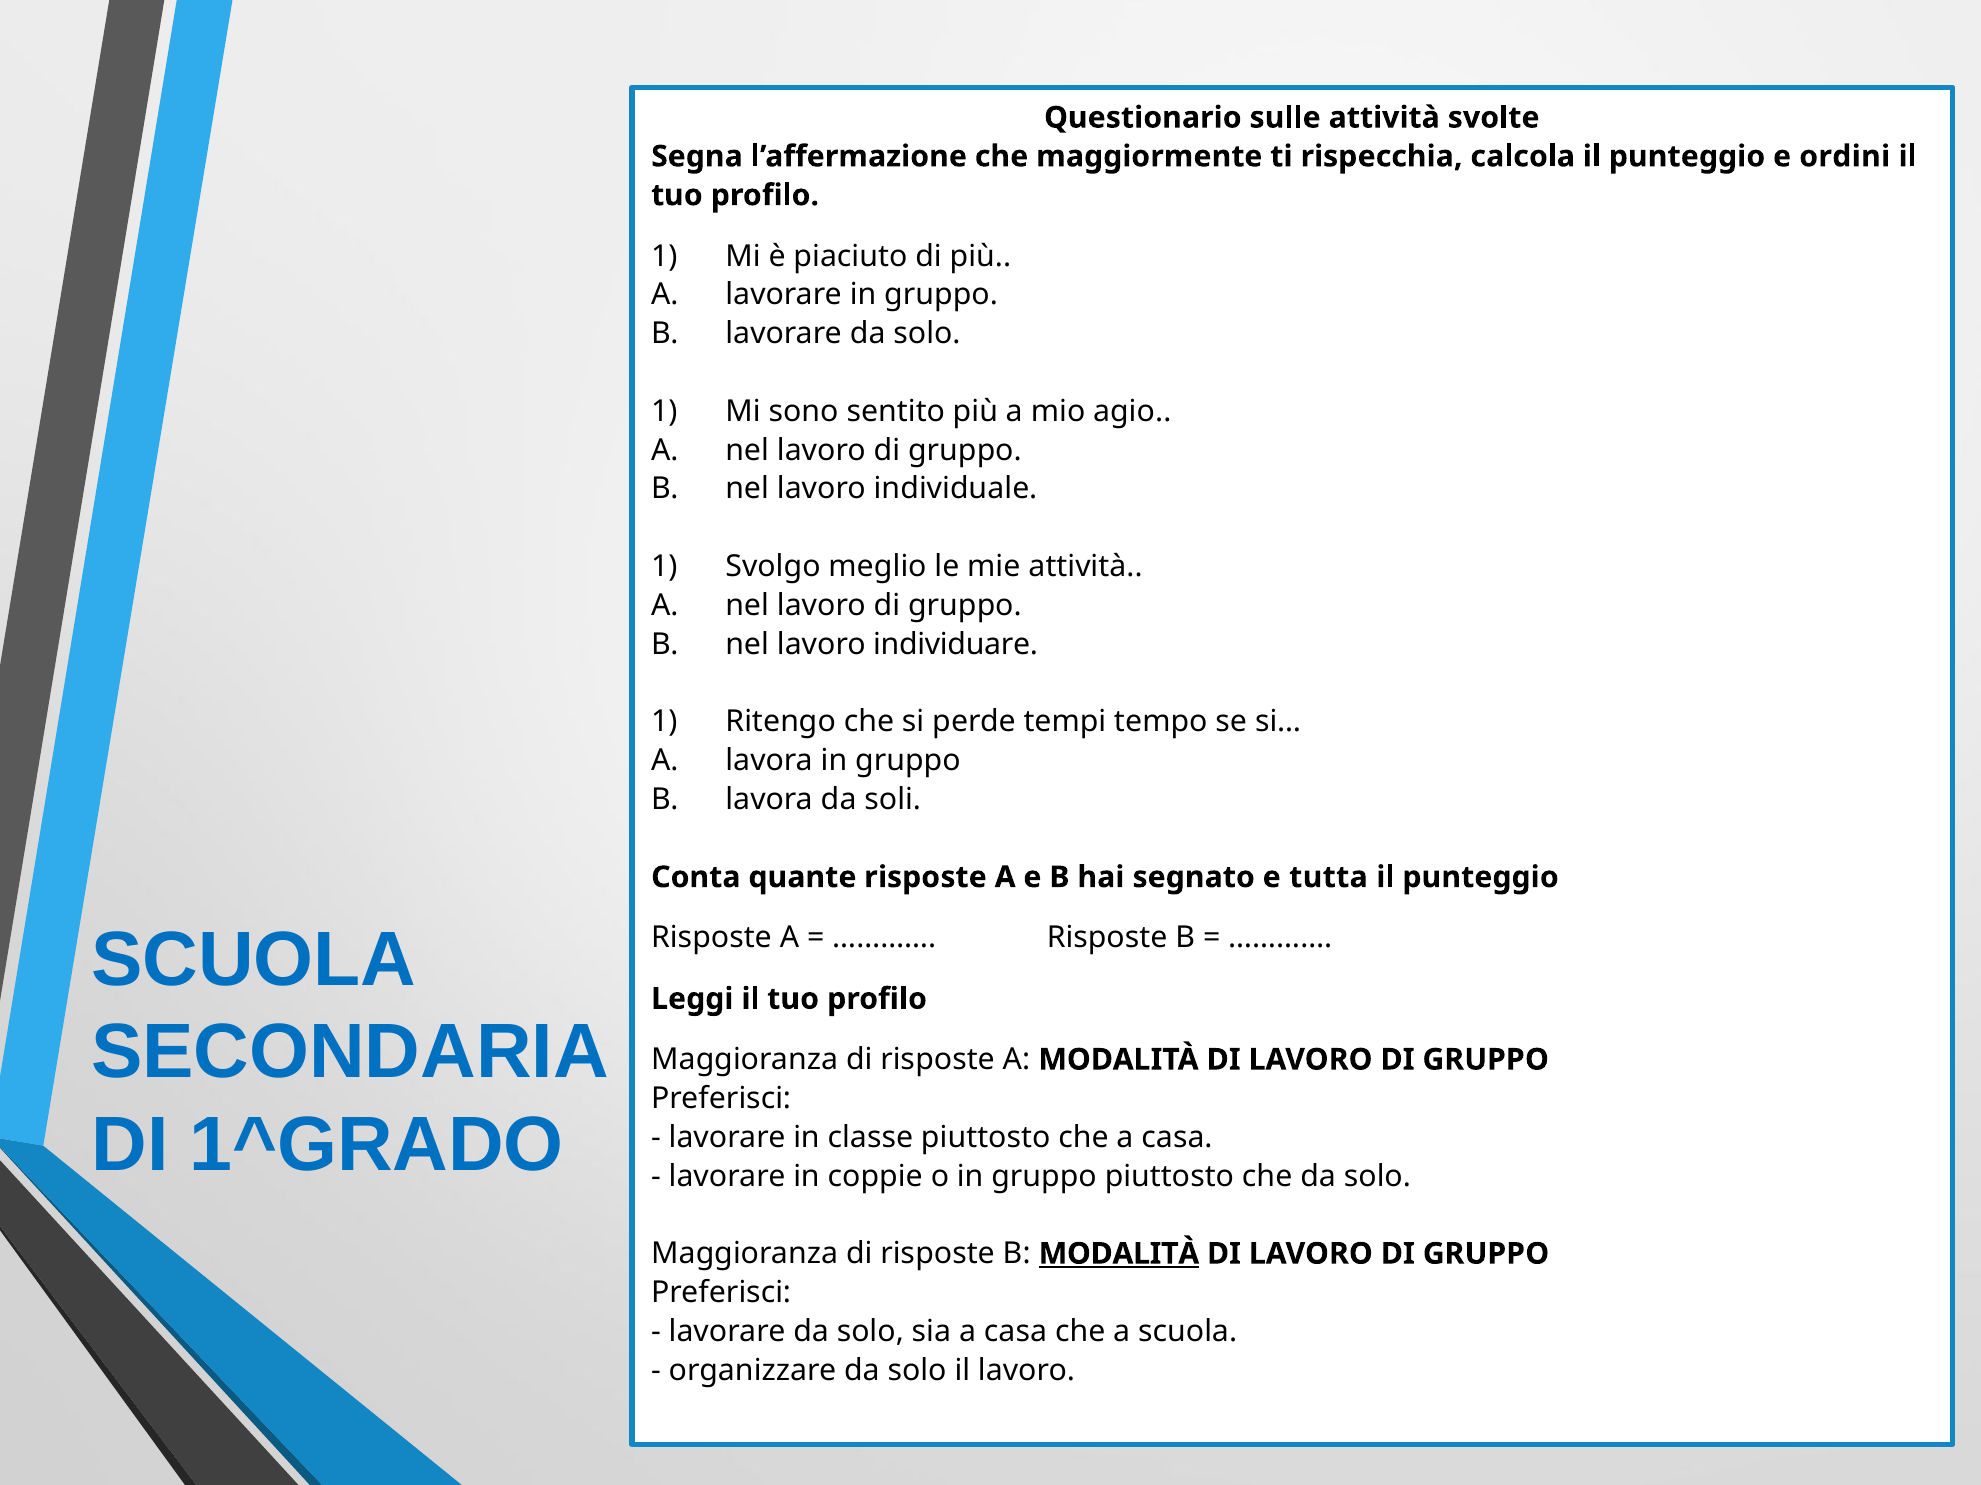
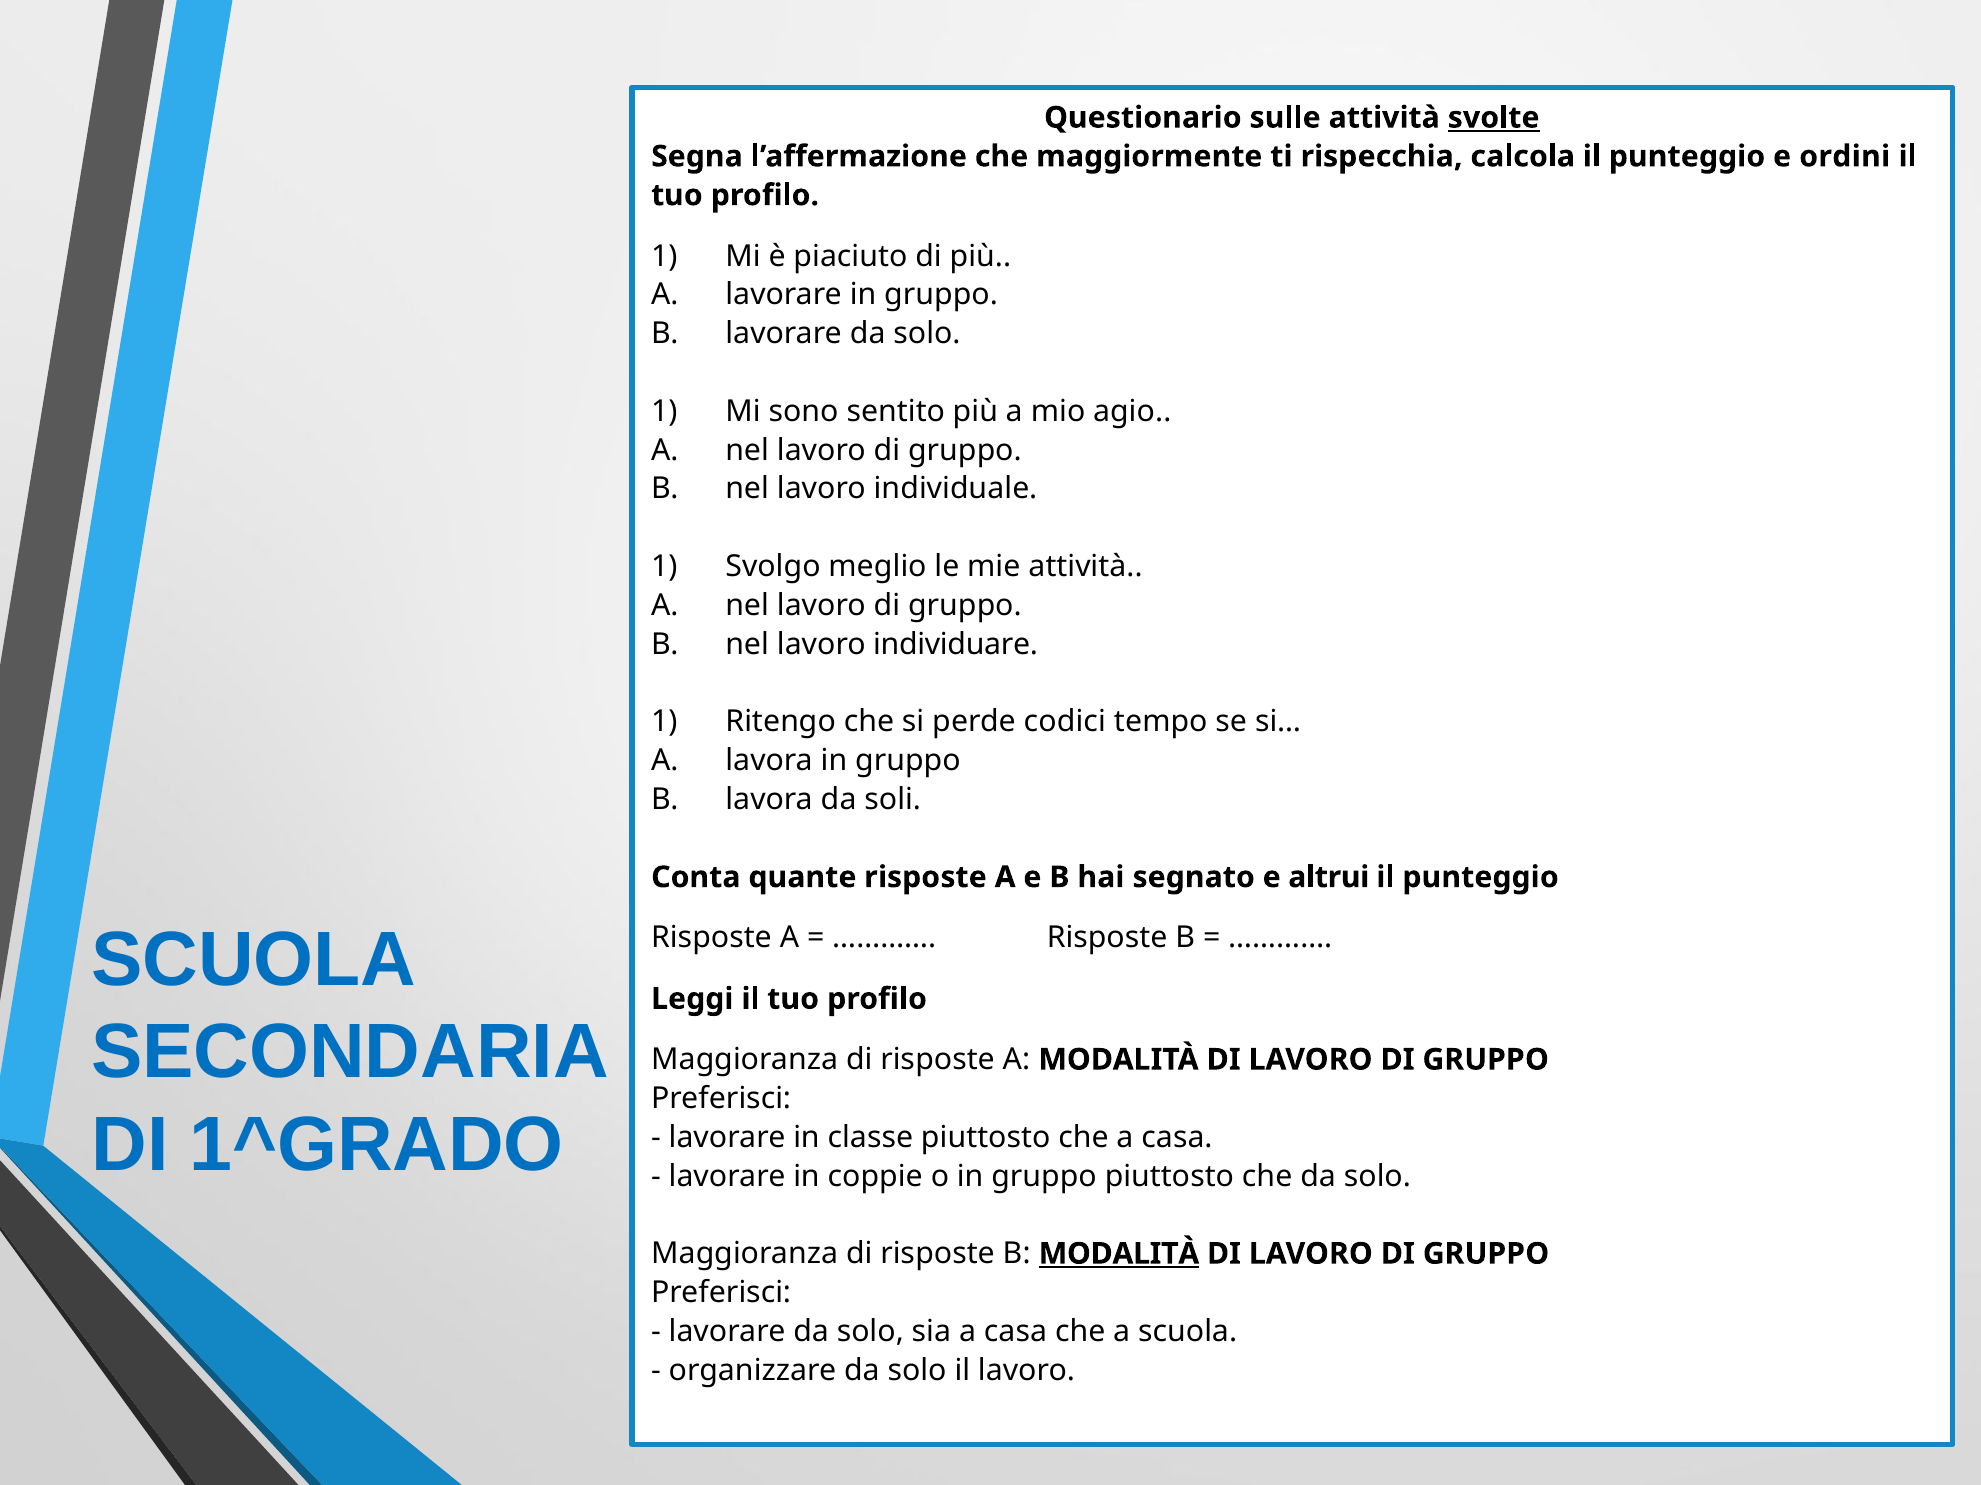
svolte underline: none -> present (1494, 118)
tempi: tempi -> codici (1065, 722)
tutta: tutta -> altrui (1329, 878)
